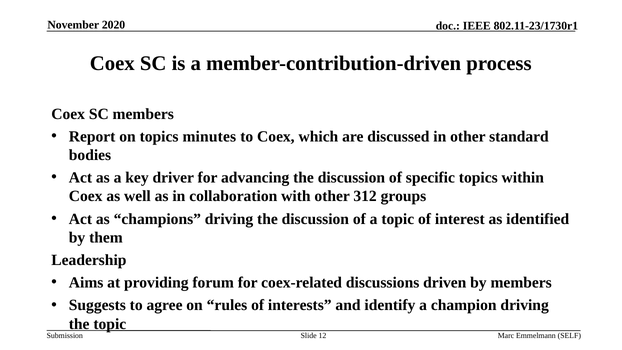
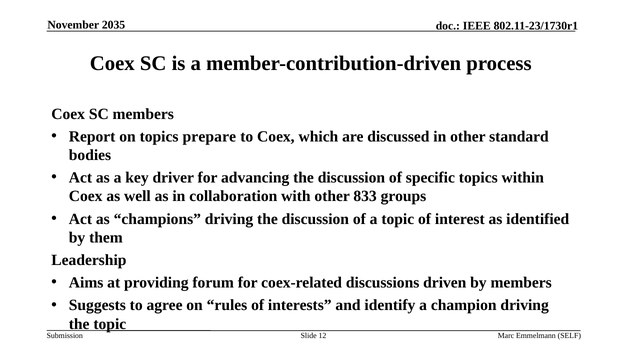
2020: 2020 -> 2035 (114, 25)
minutes: minutes -> prepare (209, 136)
312: 312 -> 833 (365, 196)
